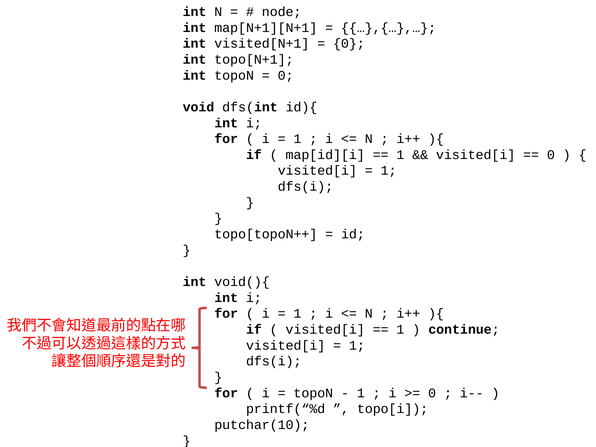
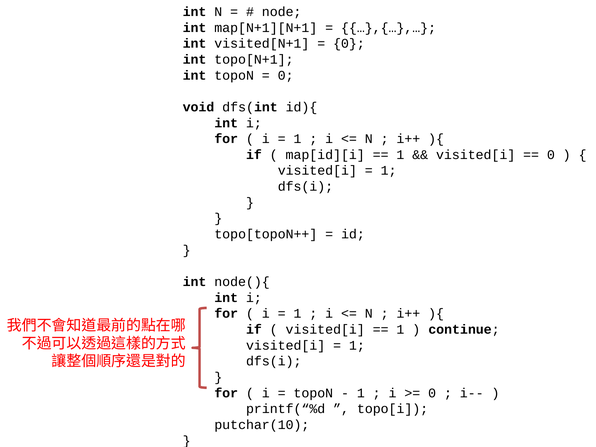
void(){: void(){ -> node(){ (242, 282)
